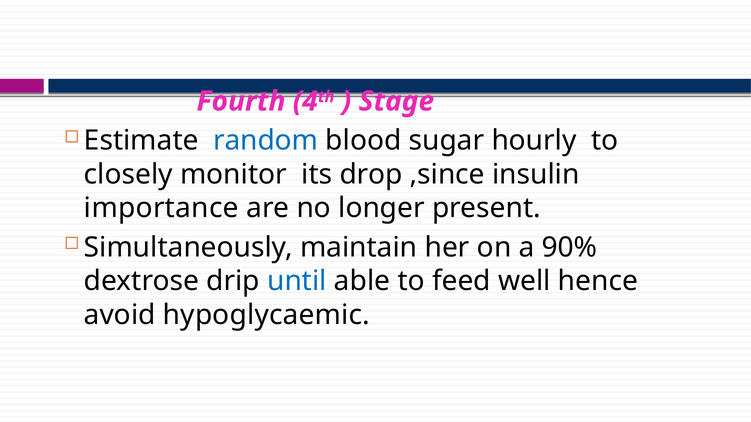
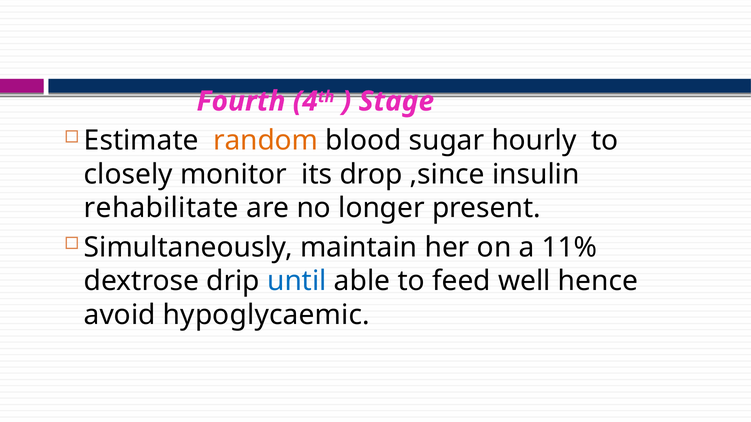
random colour: blue -> orange (266, 141)
importance: importance -> rehabilitate (161, 208)
90%: 90% -> 11% (570, 248)
